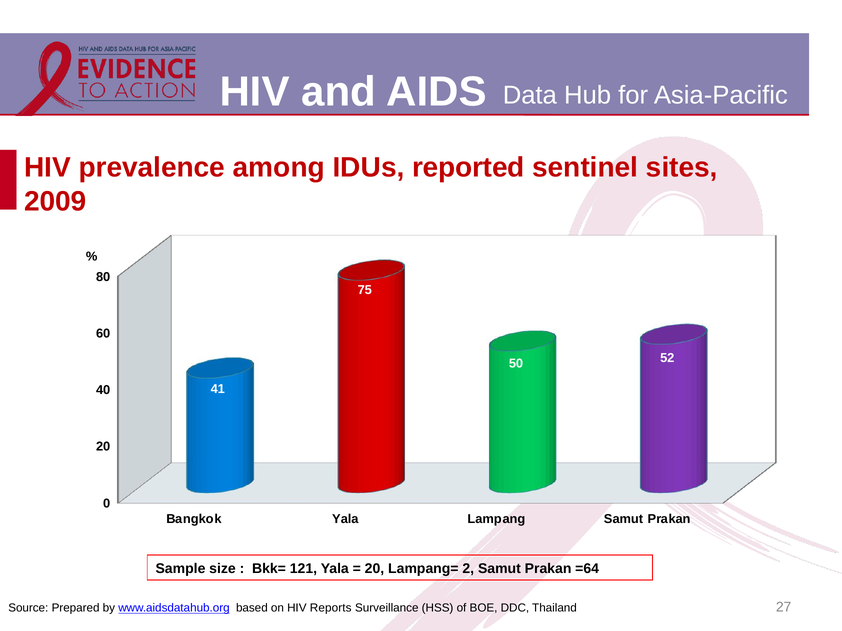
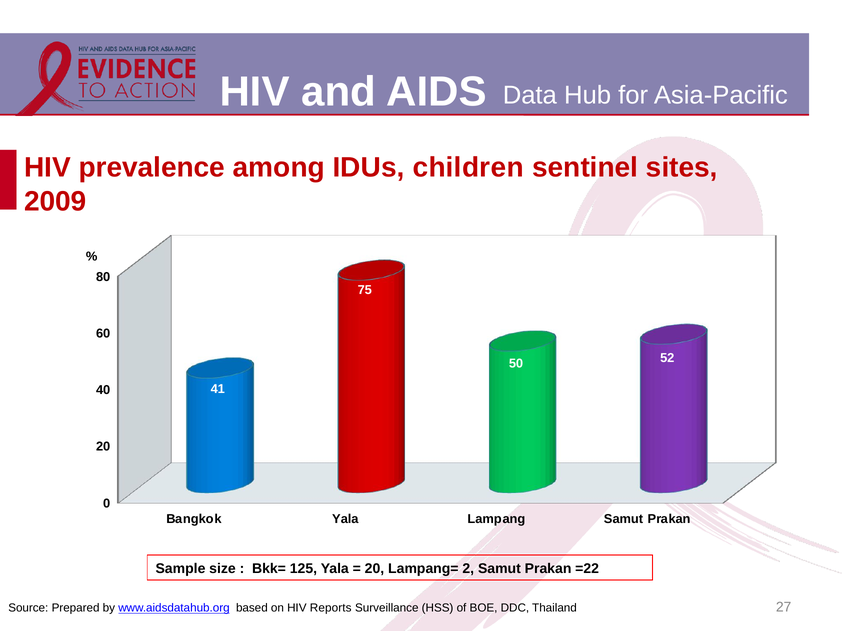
reported: reported -> children (468, 168)
121: 121 -> 125 (303, 569)
=64: =64 -> =22 (587, 569)
